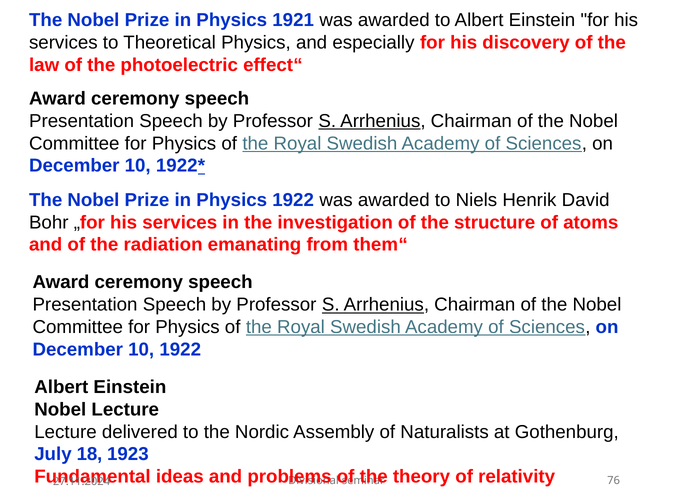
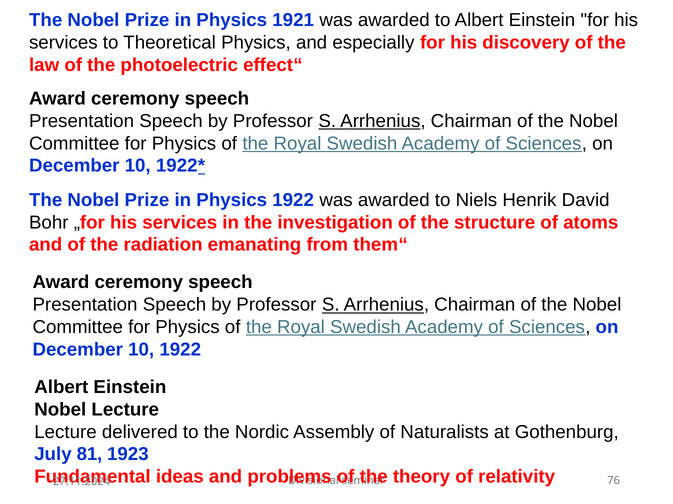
18: 18 -> 81 (89, 455)
